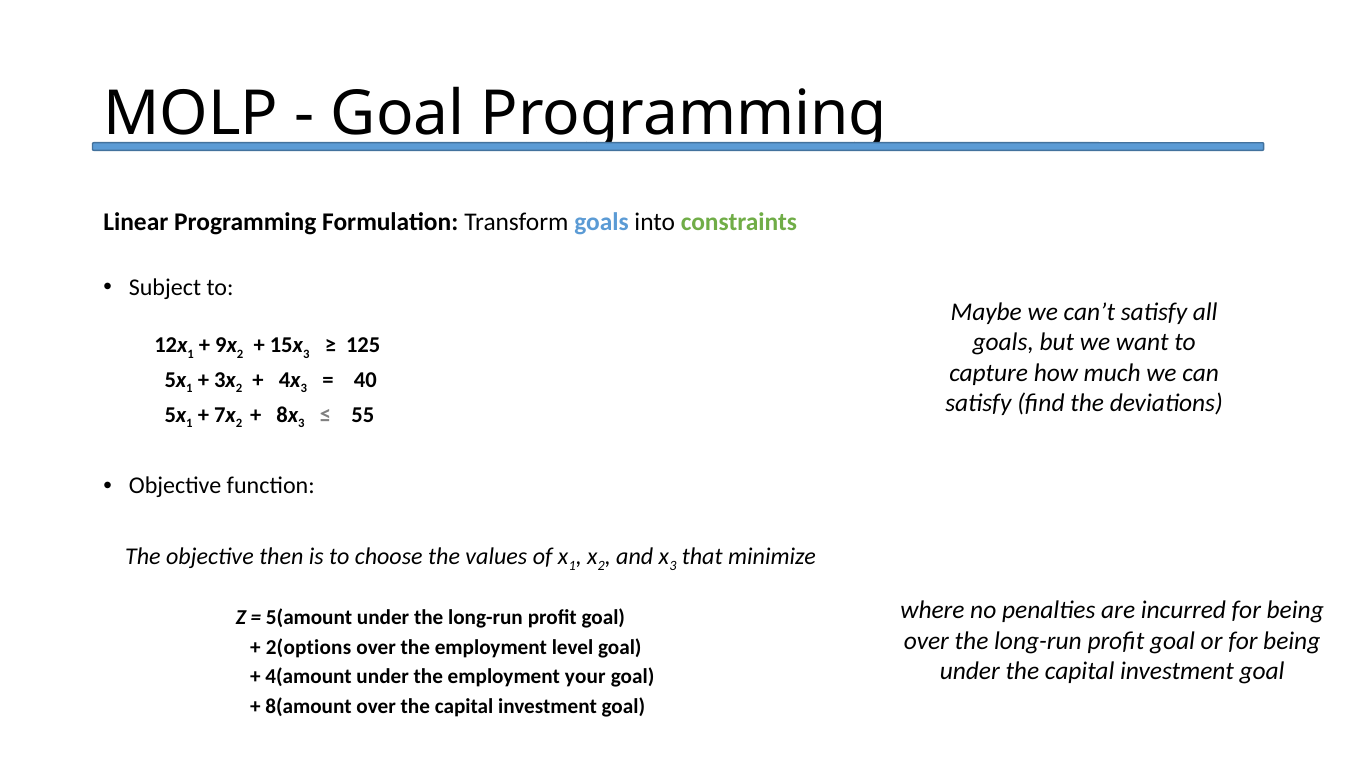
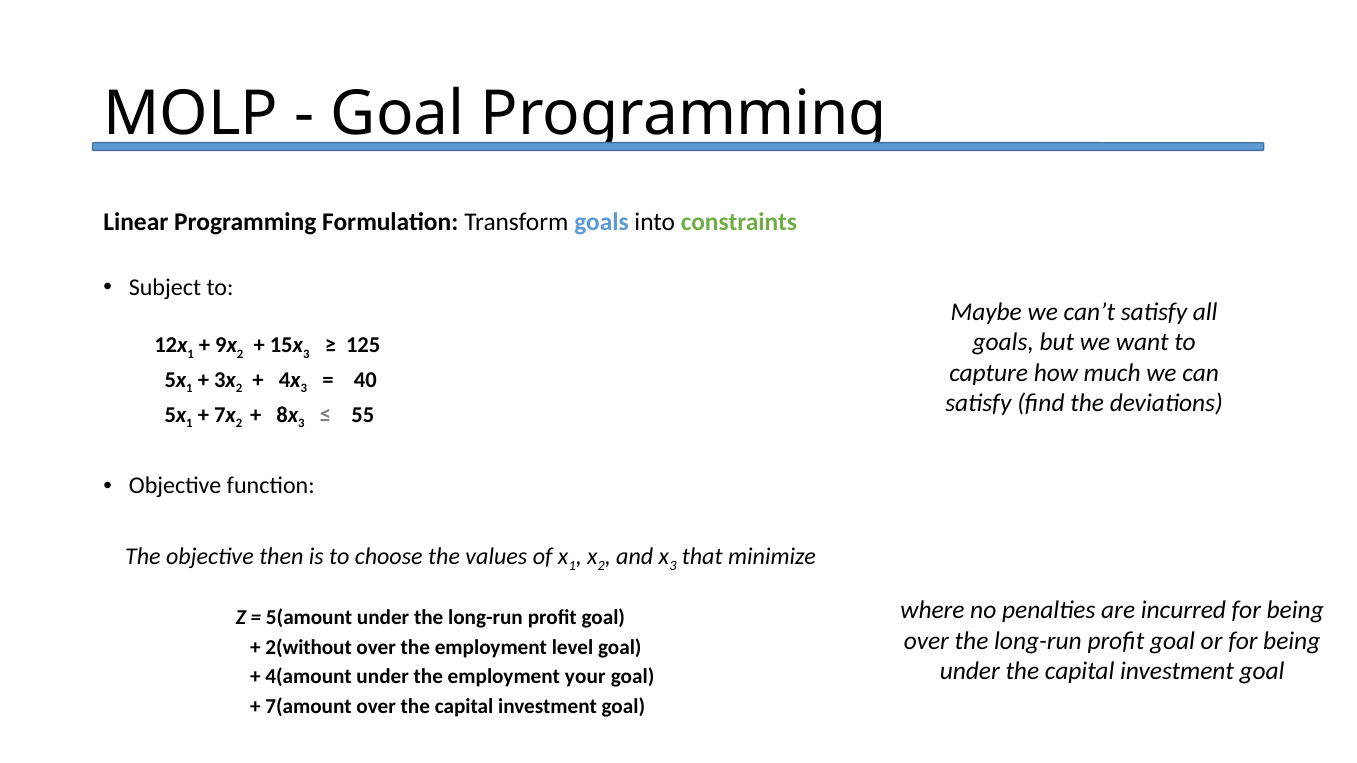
2(options: 2(options -> 2(without (309, 647)
8(amount: 8(amount -> 7(amount (309, 707)
